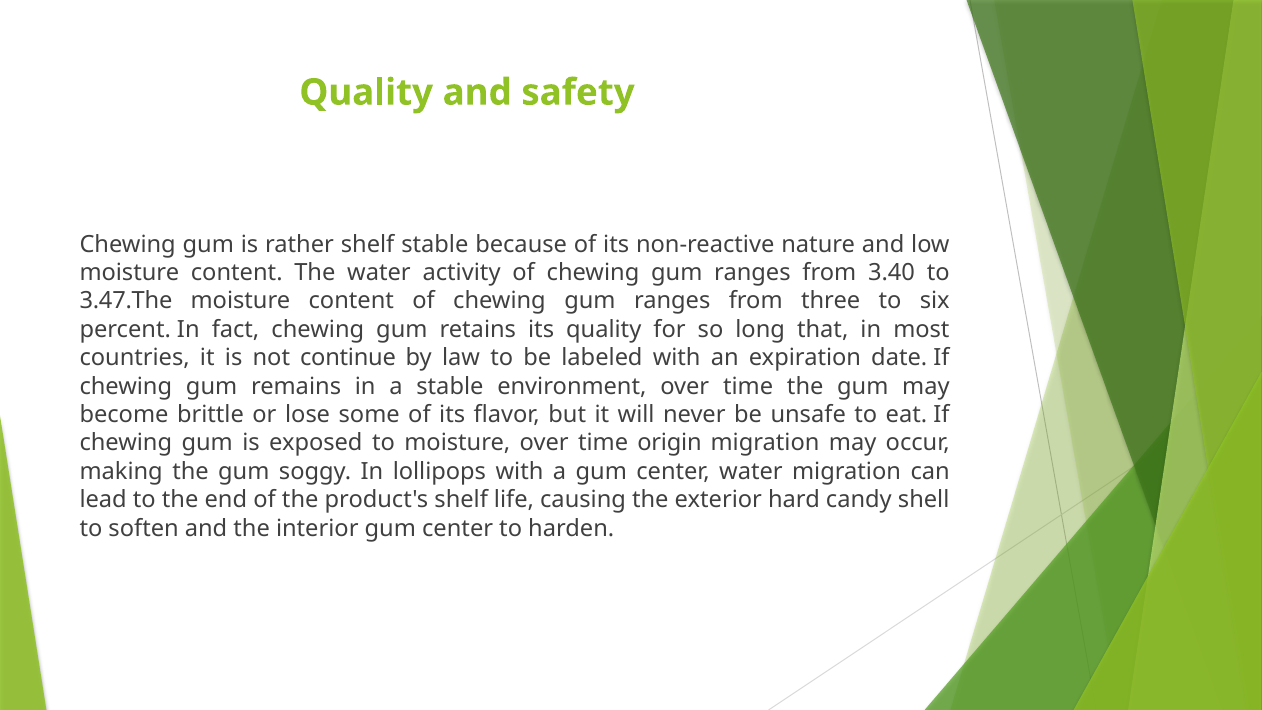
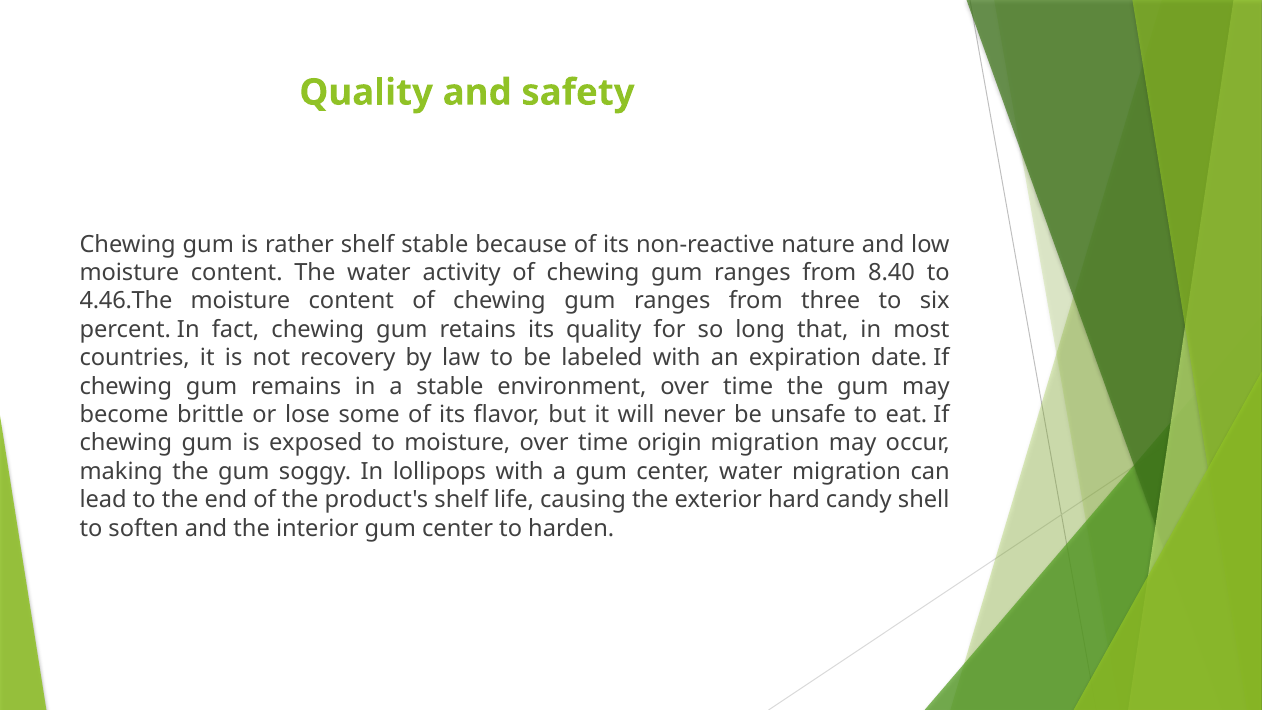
3.40: 3.40 -> 8.40 (892, 273)
3.47.The: 3.47.The -> 4.46.The (126, 301)
continue: continue -> recovery (348, 358)
